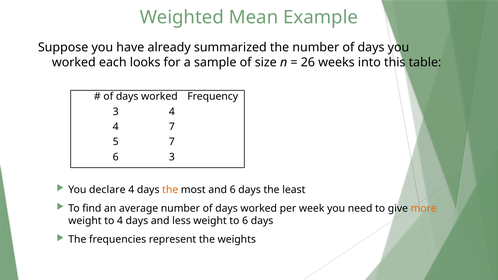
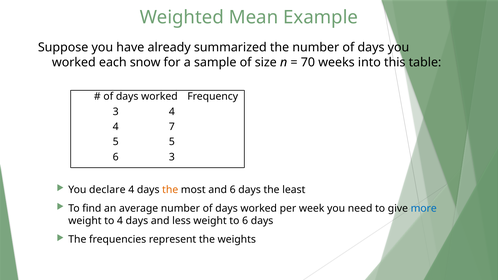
looks: looks -> snow (145, 63)
26: 26 -> 70 (308, 63)
5 7: 7 -> 5 (172, 142)
more colour: orange -> blue (424, 209)
